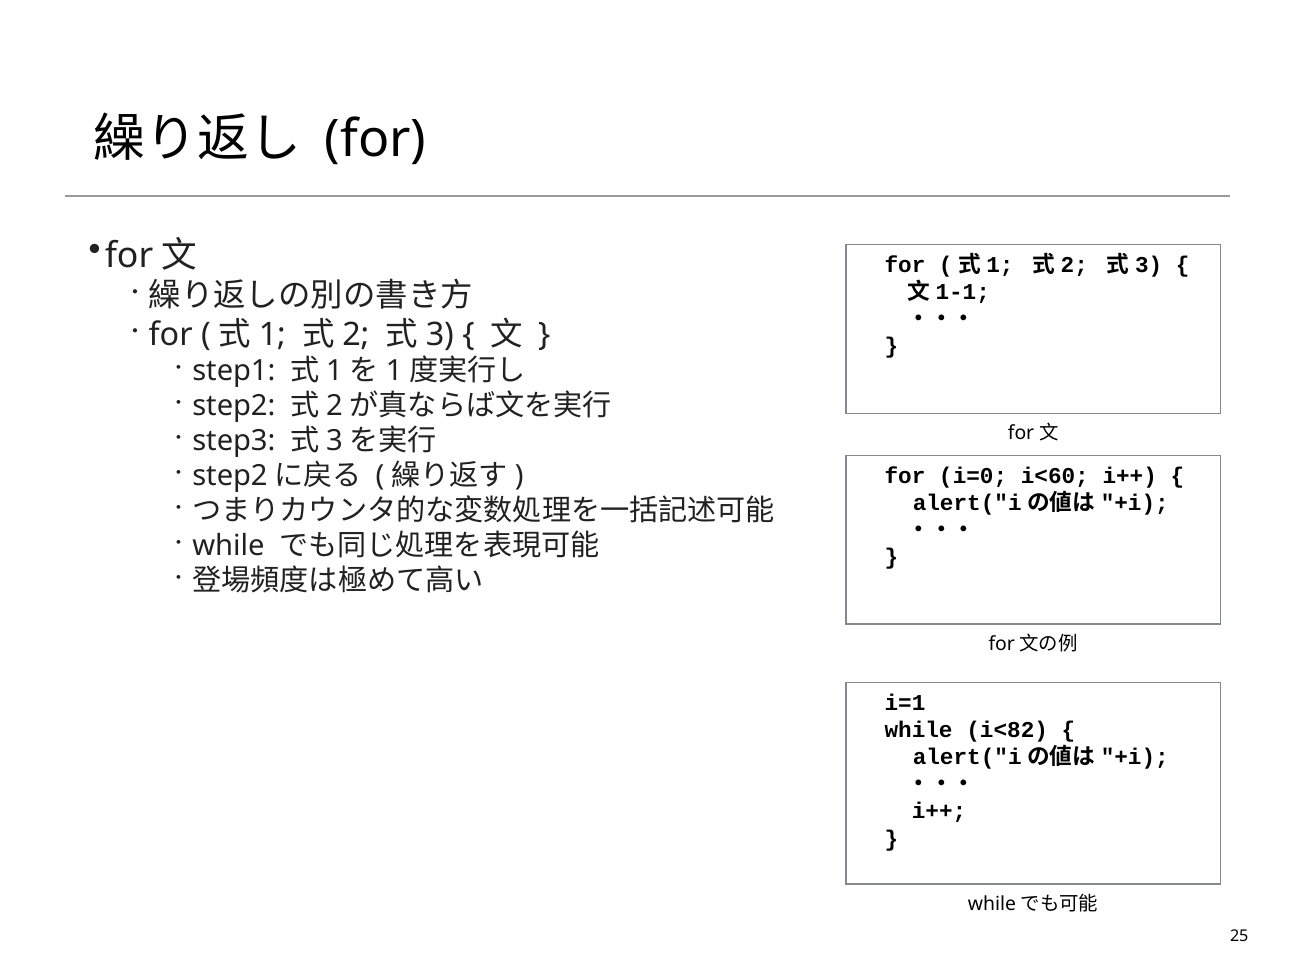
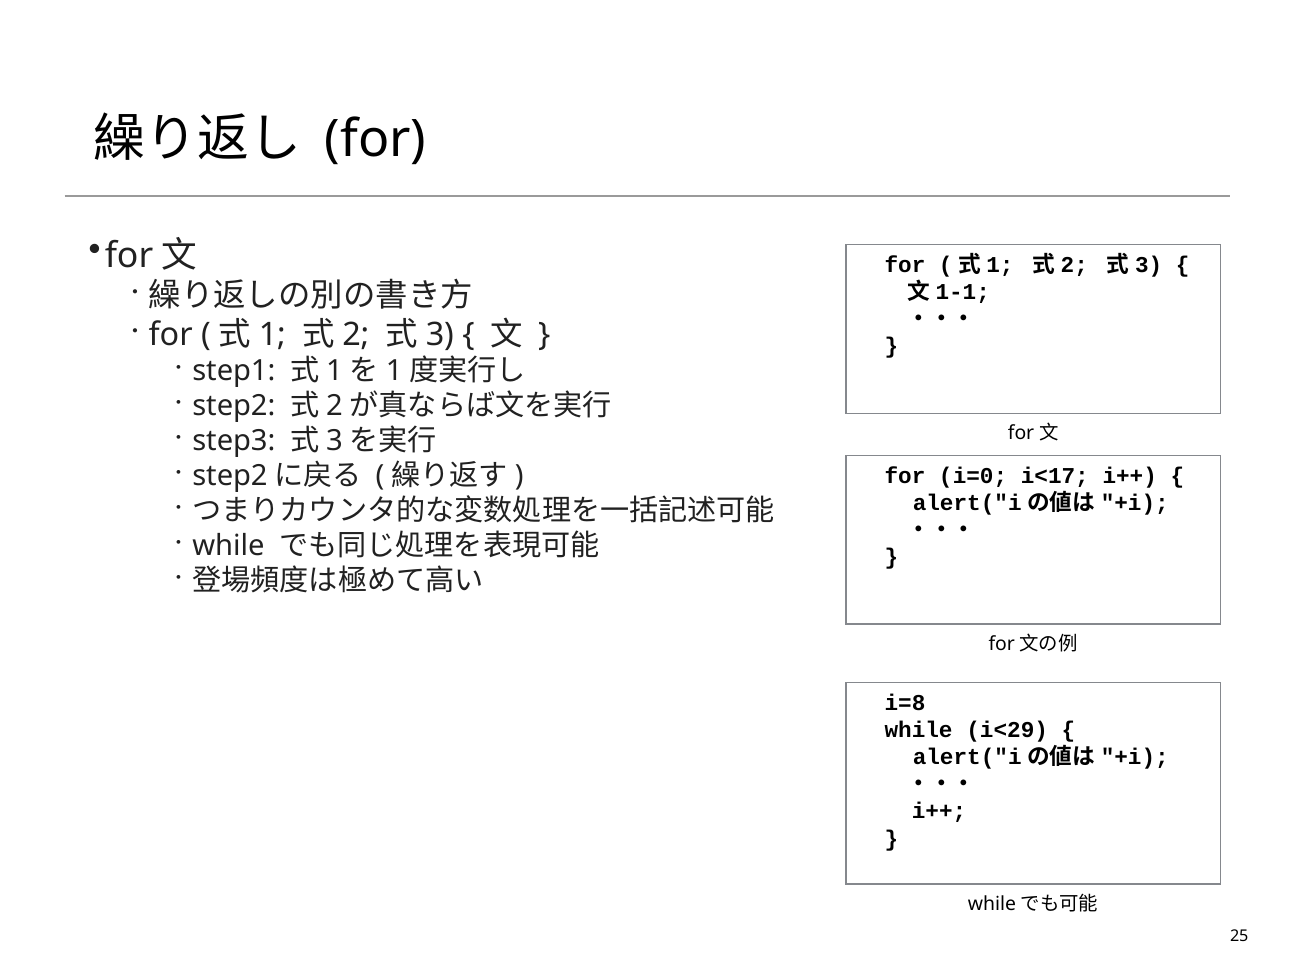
i<60: i<60 -> i<17 (1055, 476)
i=1: i=1 -> i=8 (905, 703)
i<82: i<82 -> i<29 (1007, 730)
